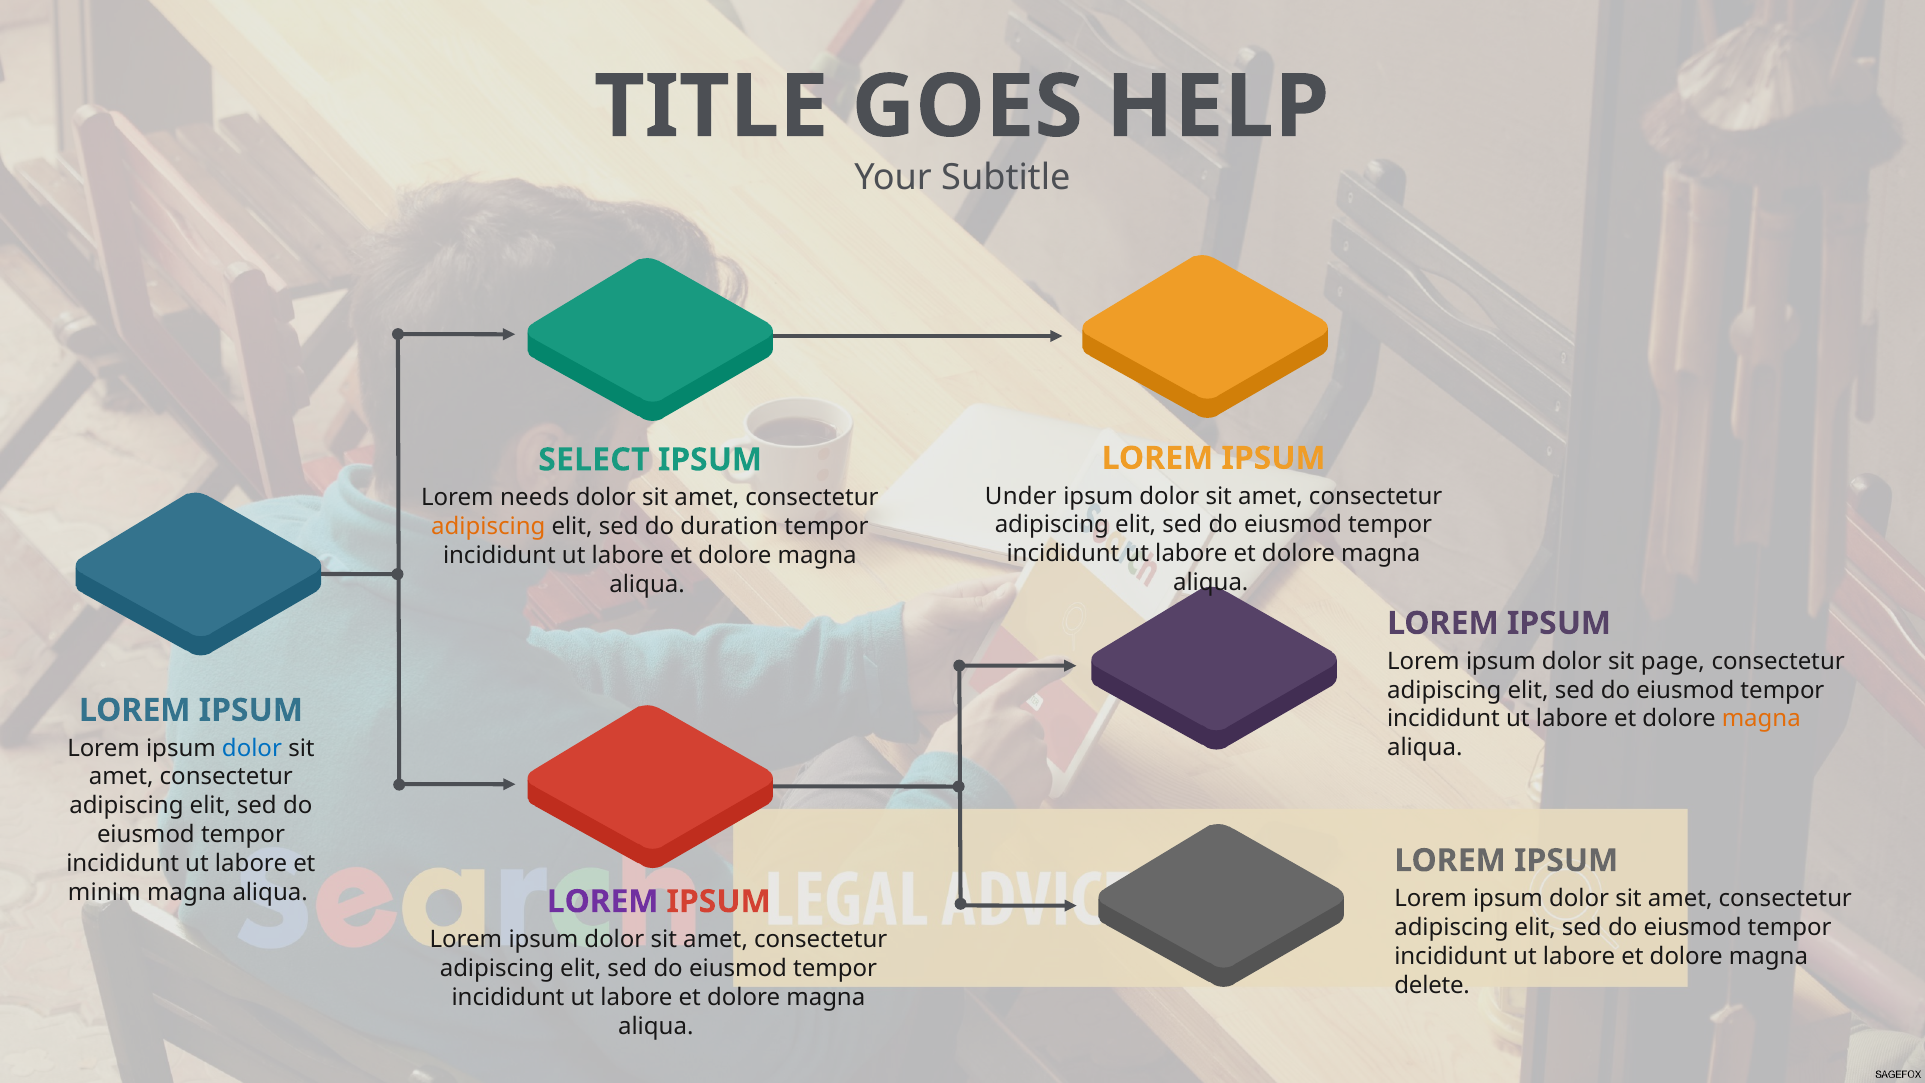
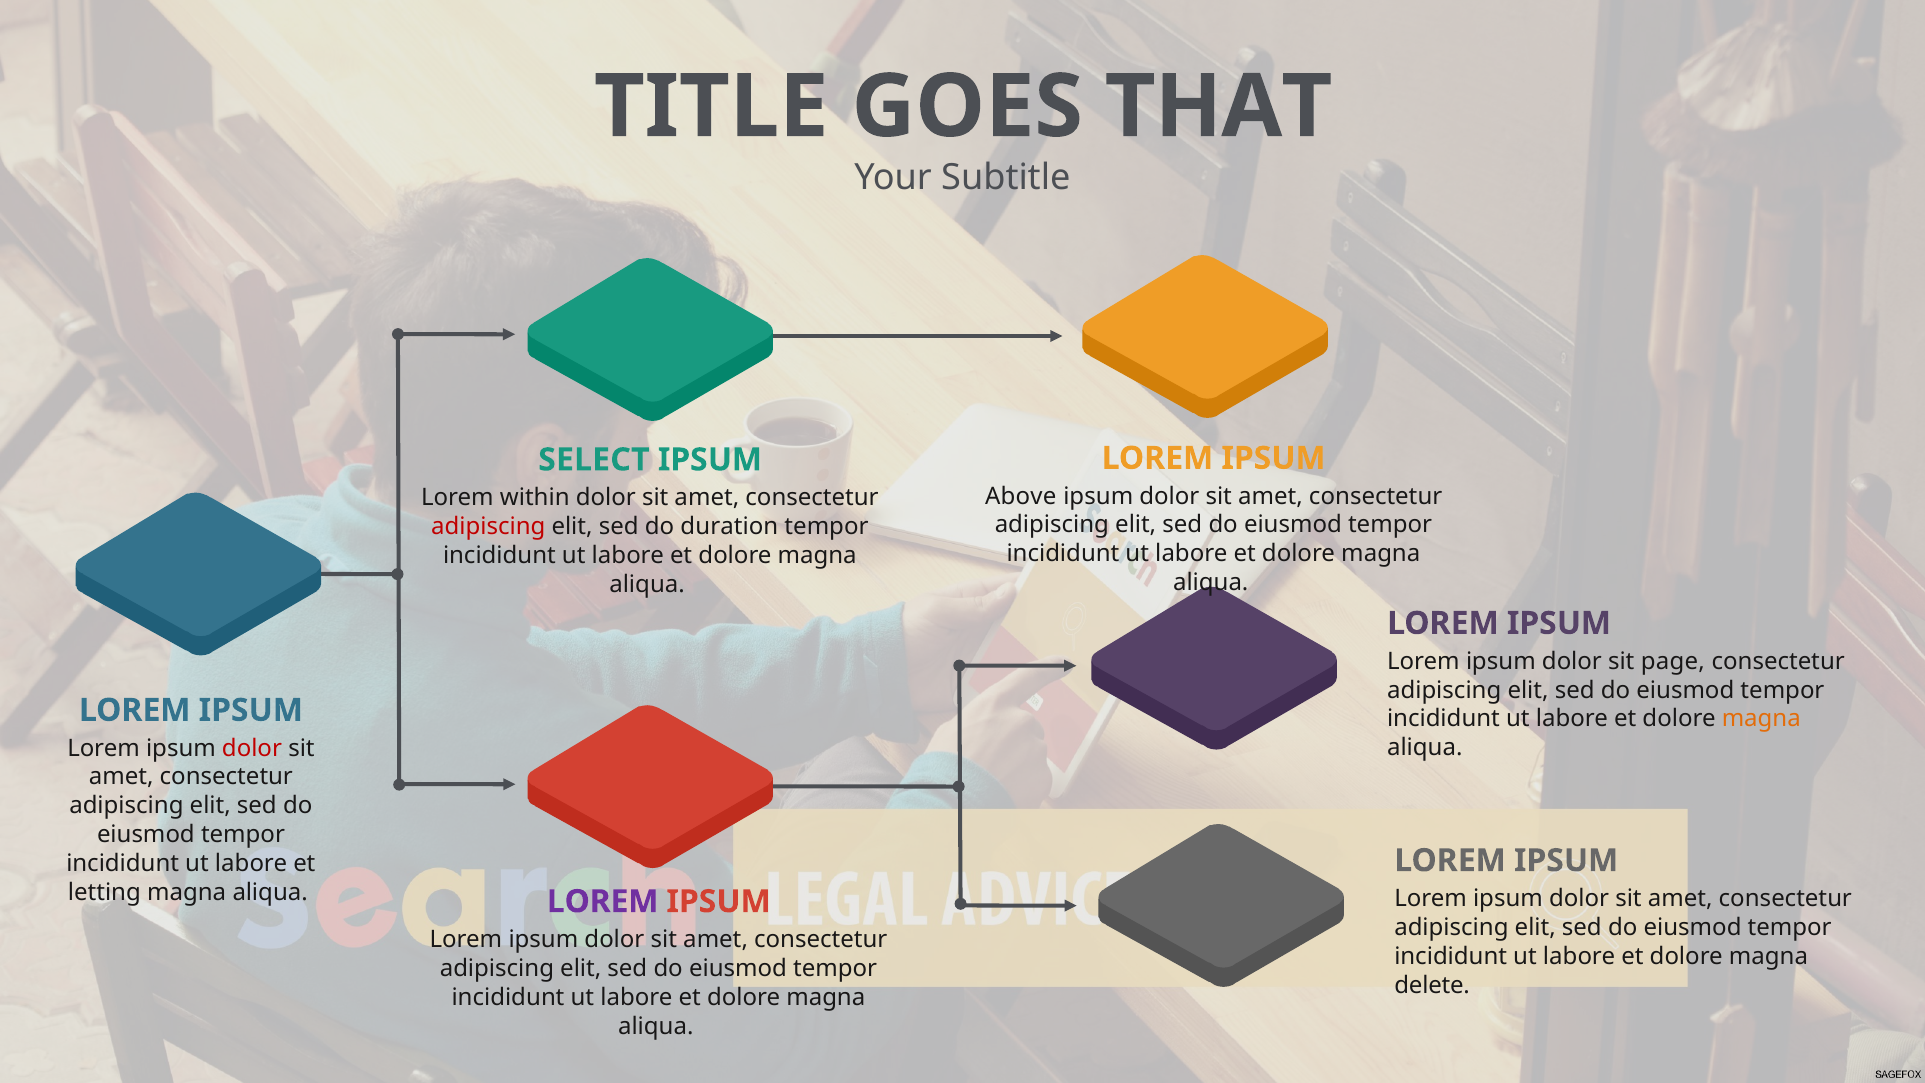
HELP: HELP -> THAT (1218, 107)
Under: Under -> Above (1021, 496)
needs: needs -> within (535, 498)
adipiscing colour: orange -> red (488, 527)
dolor colour: blue -> red (252, 748)
minim: minim -> letting (104, 892)
